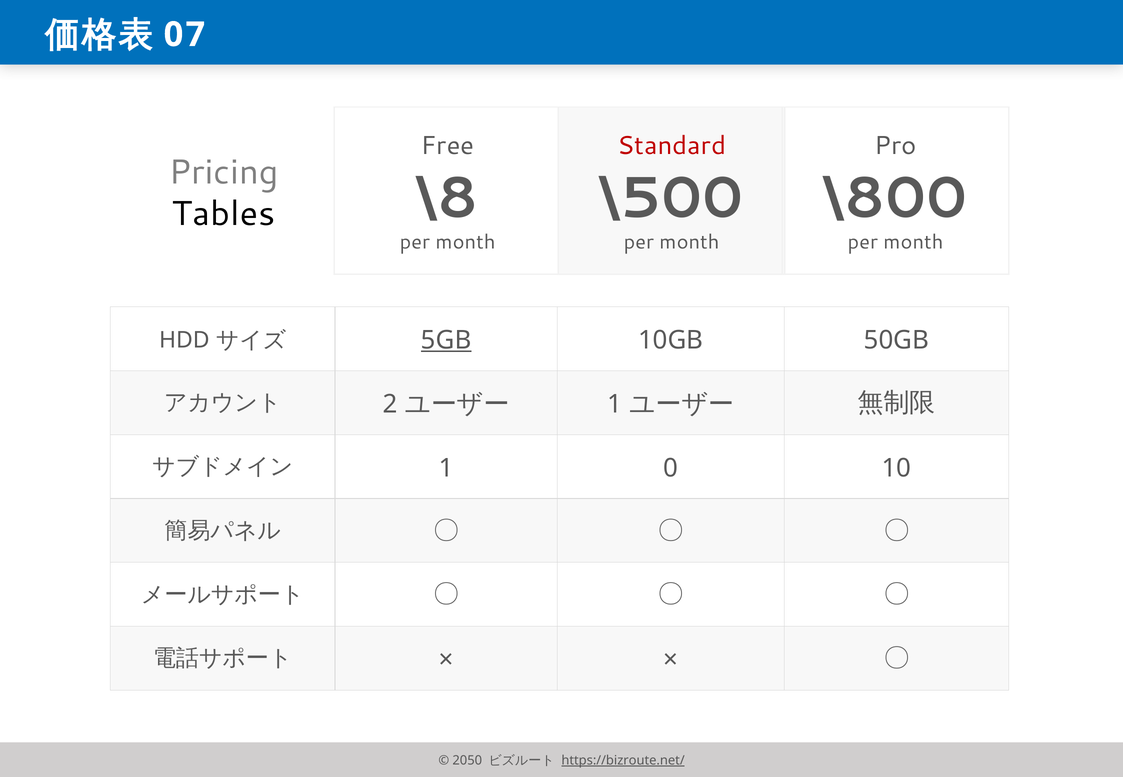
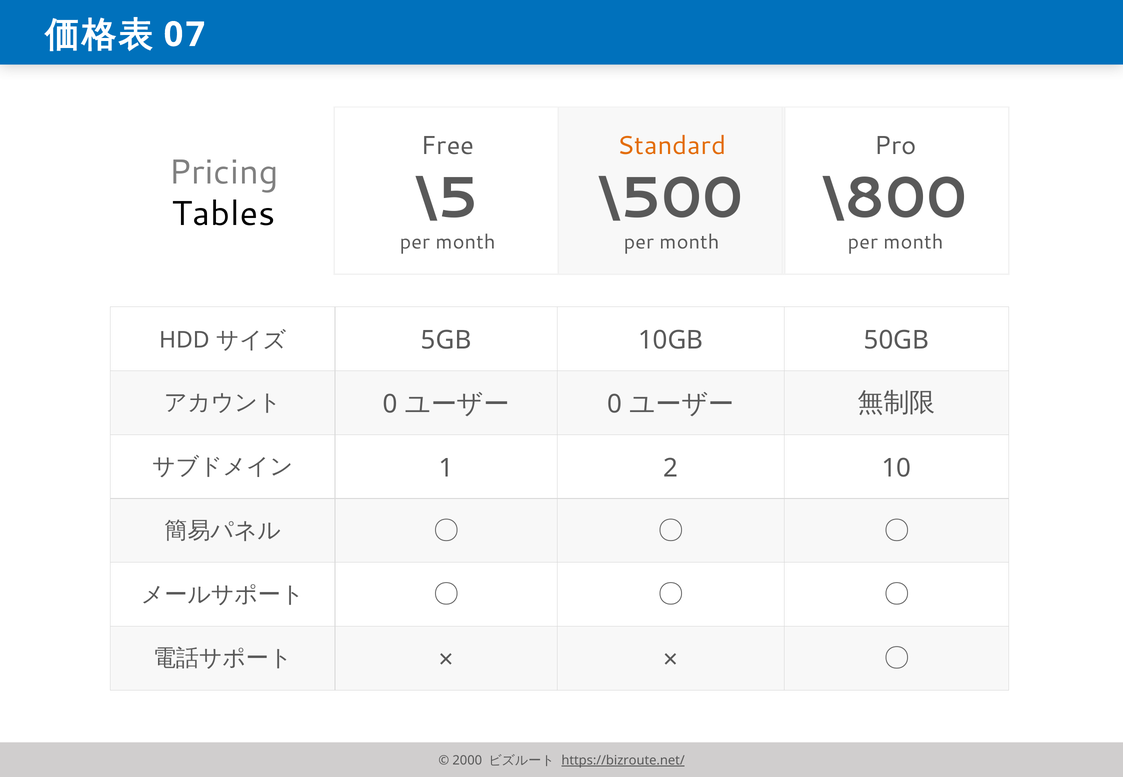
Standard colour: red -> orange (672, 146)
\8: \8 -> \5 (448, 198)
5GB underline: present -> none (446, 341)
2: 2 -> 0 (390, 404)
1: 1 -> 0 (615, 404)
0: 0 -> 2 (671, 468)
2050: 2050 -> 2000 (467, 761)
